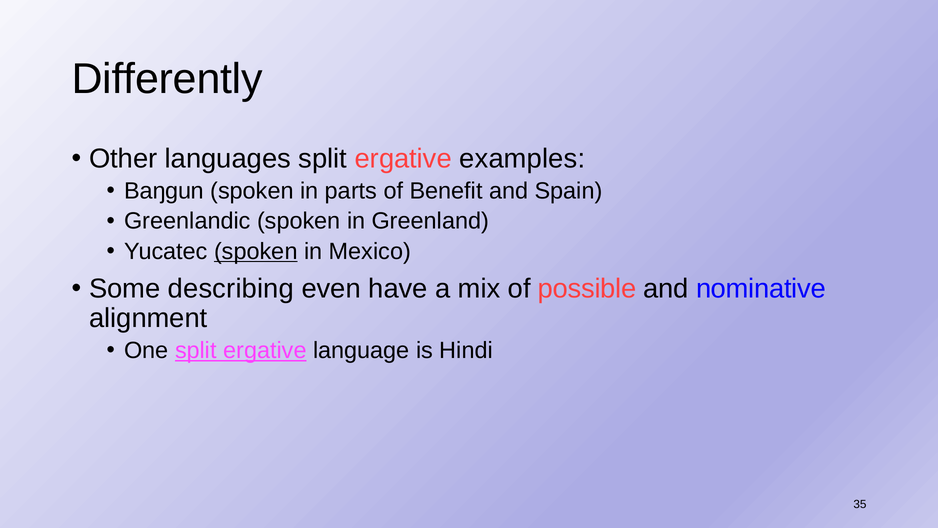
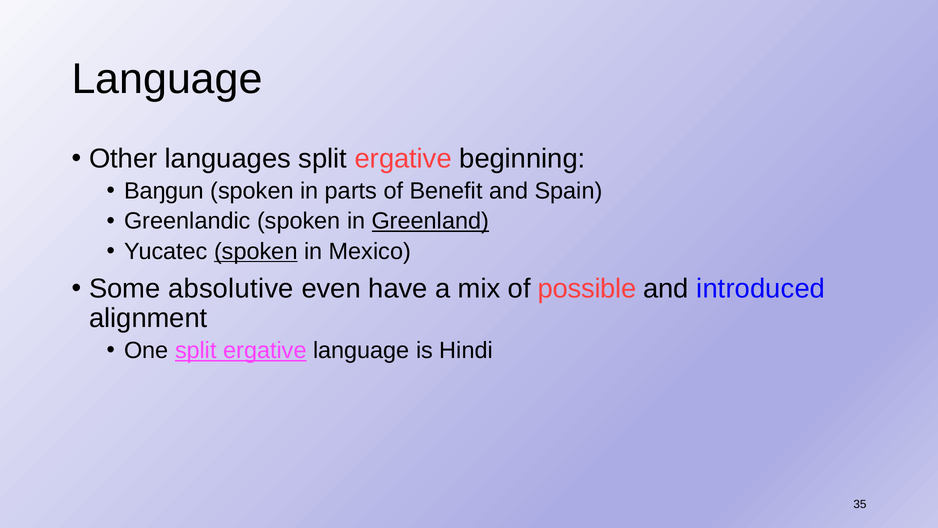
Differently: Differently -> Language (167, 79)
examples: examples -> beginning (522, 159)
Greenland underline: none -> present (430, 221)
describing: describing -> absolutive (231, 288)
nominative: nominative -> introduced (761, 288)
